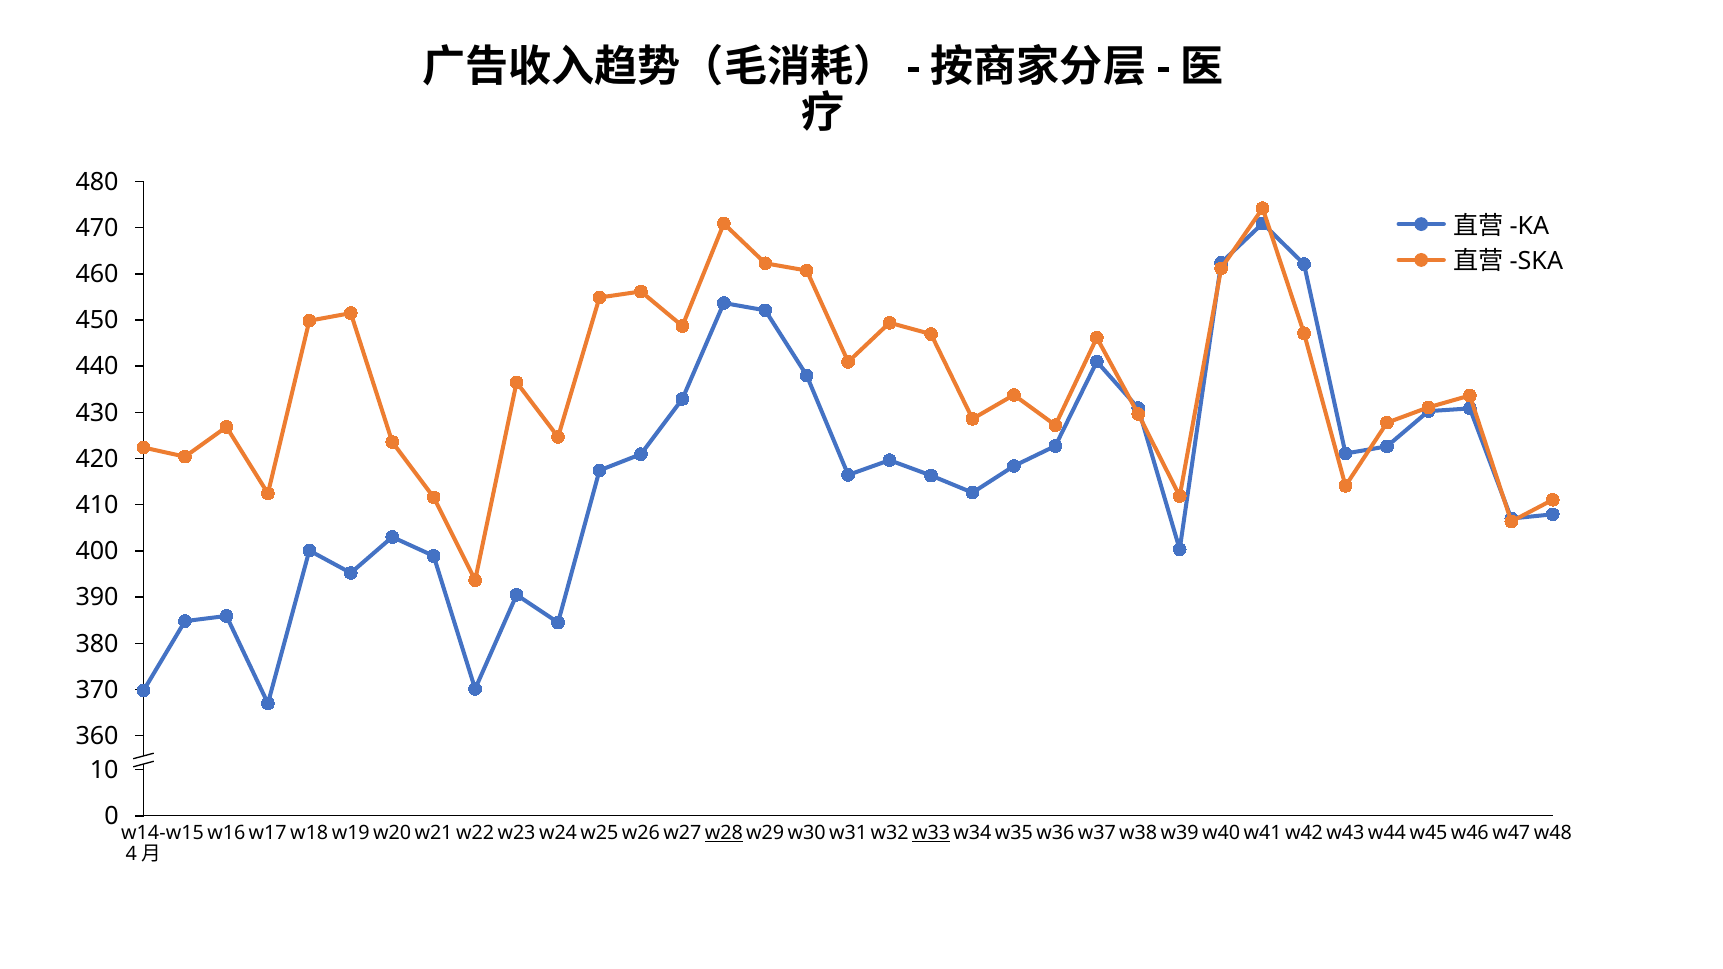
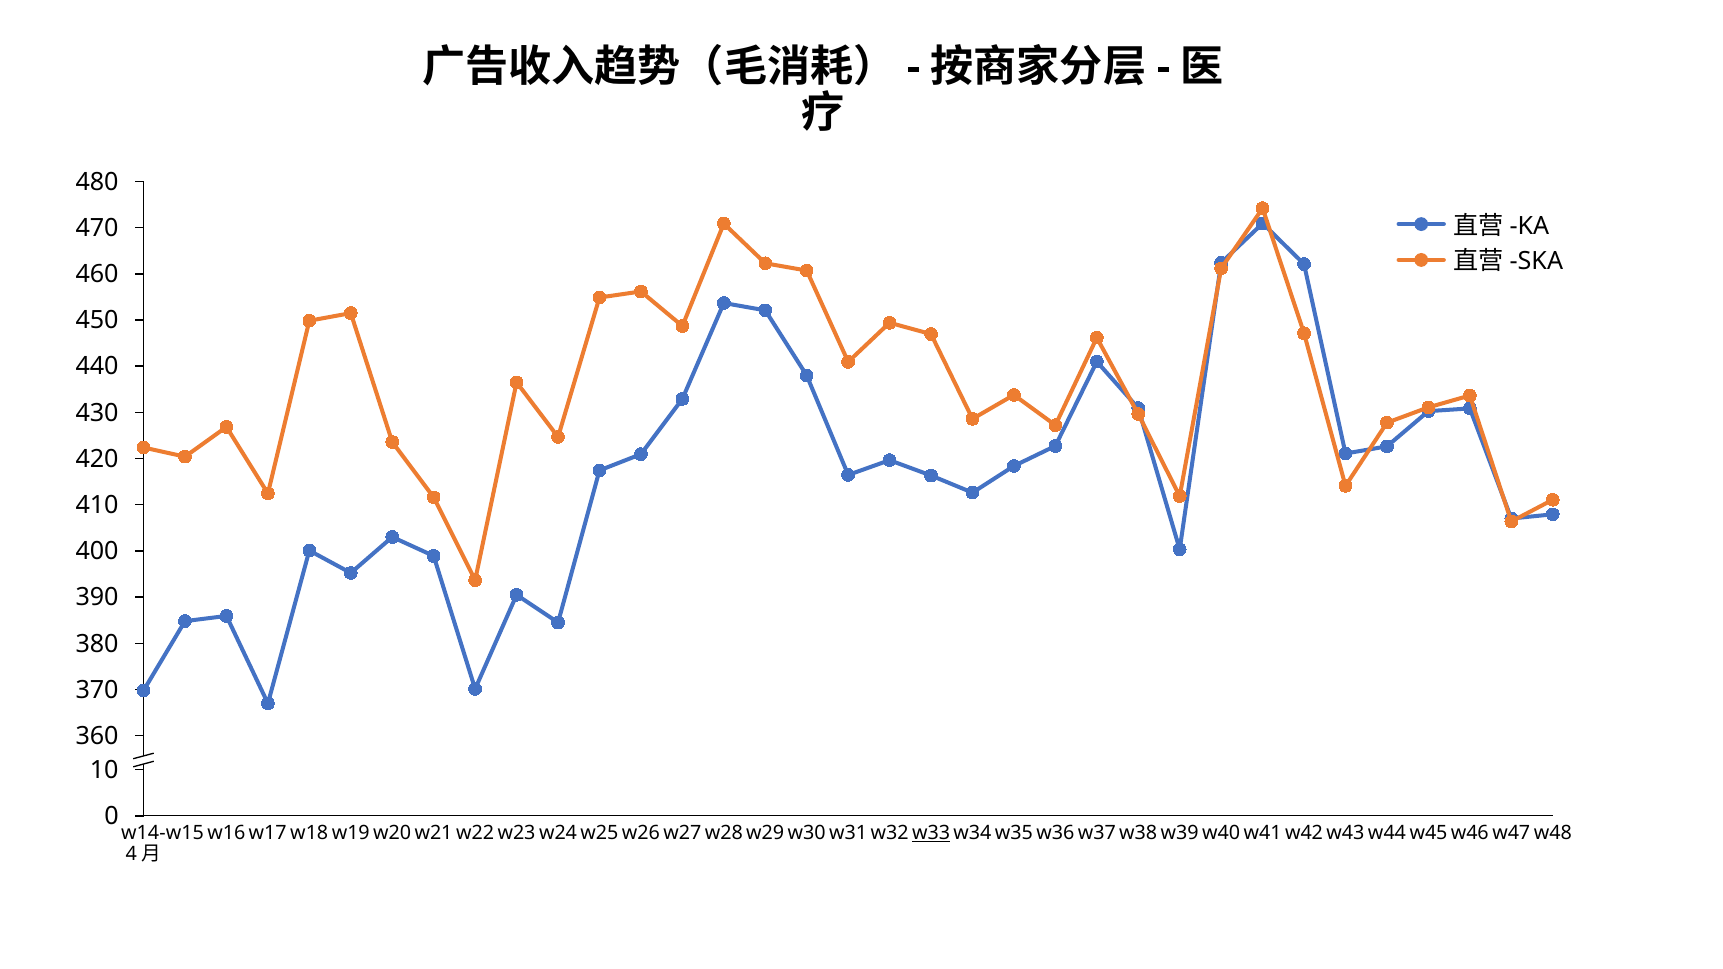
w28 underline: present -> none (724, 833)
